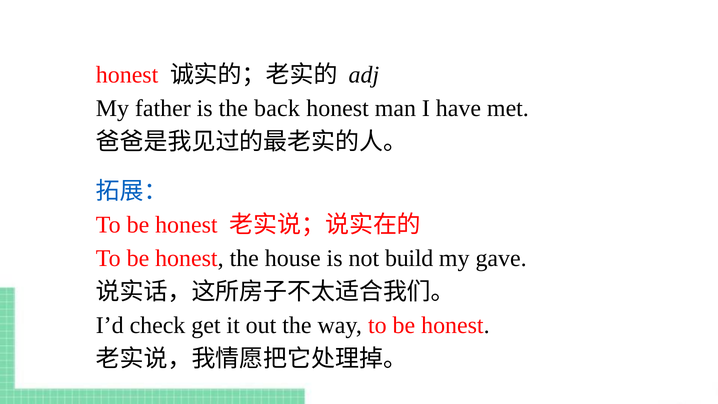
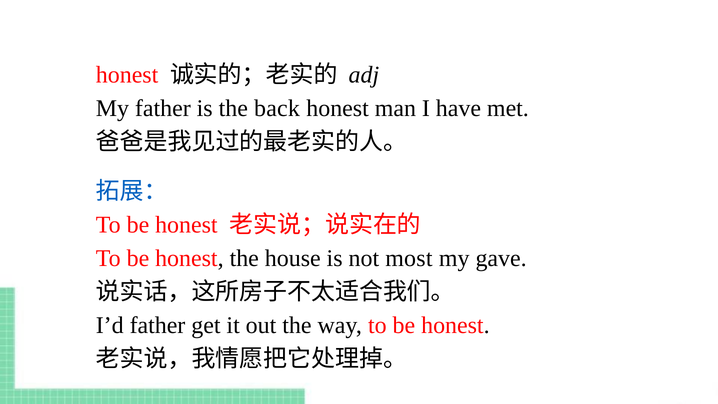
build: build -> most (409, 258)
I’d check: check -> father (157, 325)
